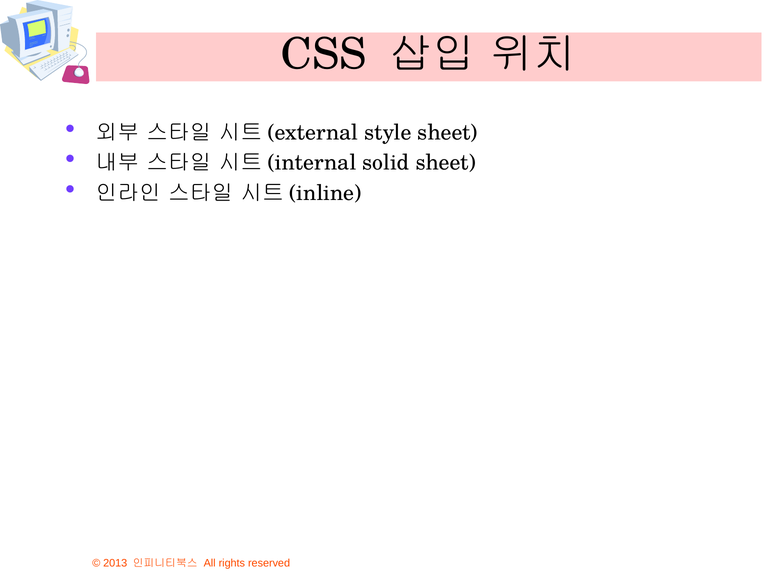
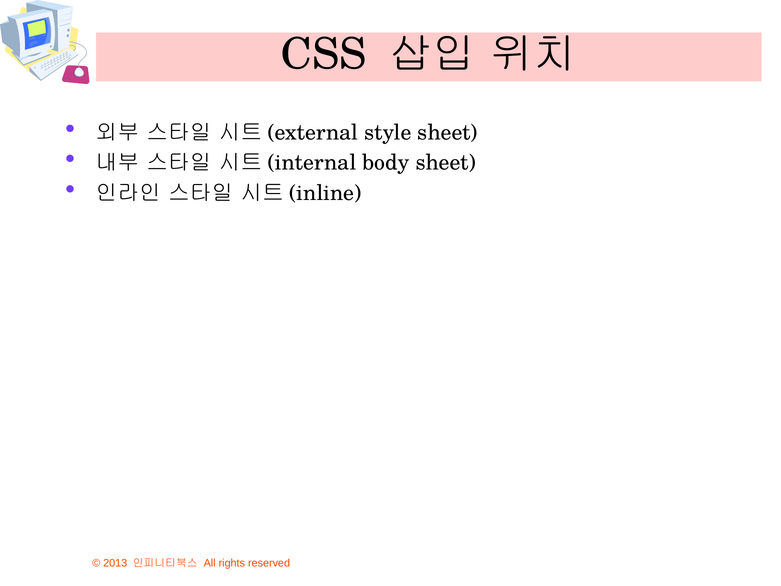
solid: solid -> body (386, 163)
